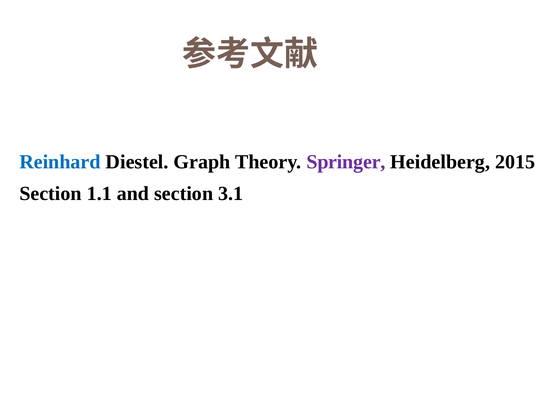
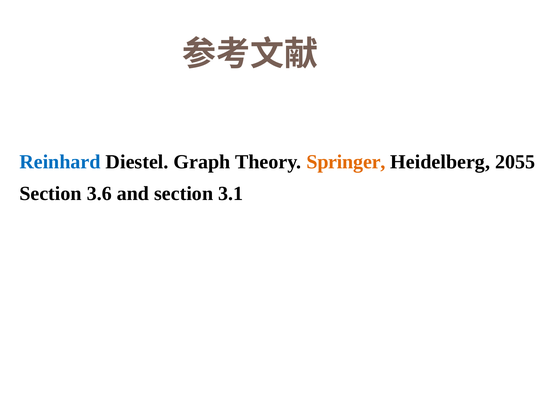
Springer colour: purple -> orange (346, 162)
2015: 2015 -> 2055 (515, 162)
1.1: 1.1 -> 3.6 (99, 194)
